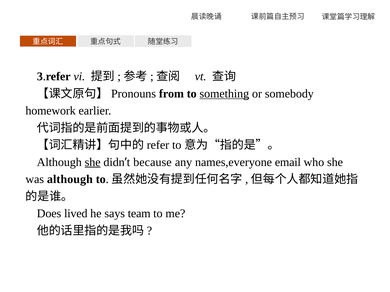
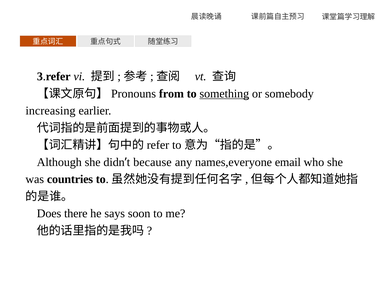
homework: homework -> increasing (50, 111)
she underline: present -> none (93, 162)
was although: although -> countries (70, 180)
lived: lived -> there (76, 214)
team: team -> soon (139, 214)
